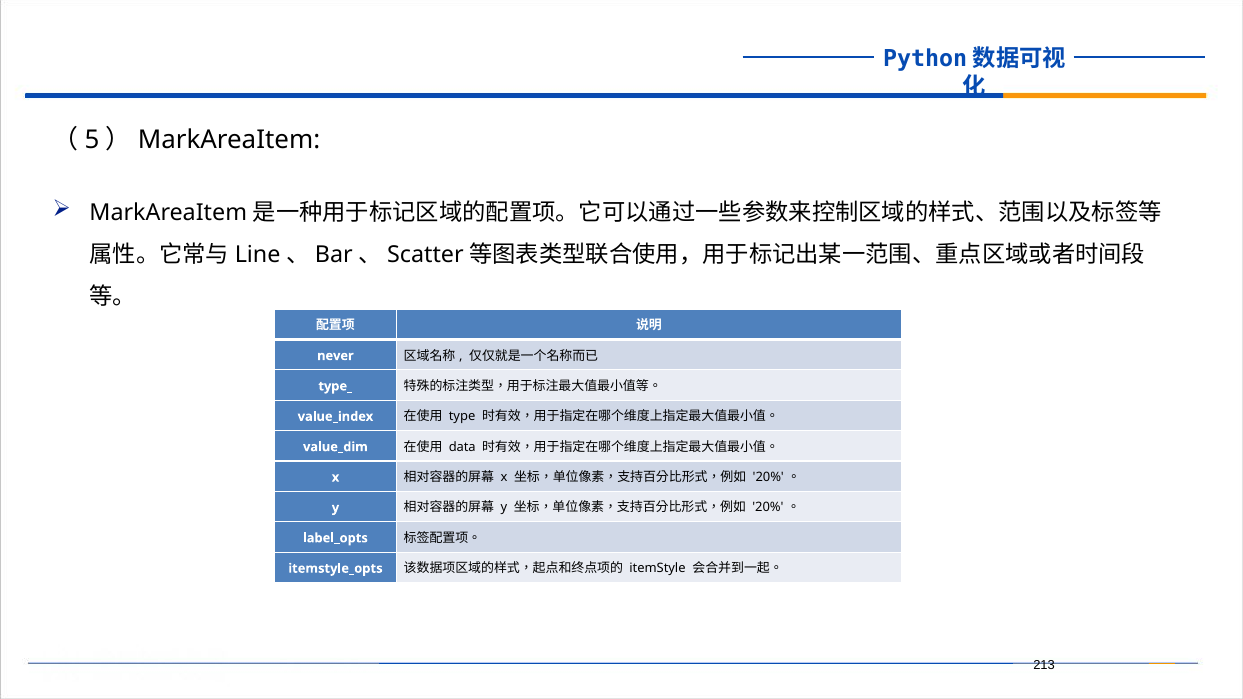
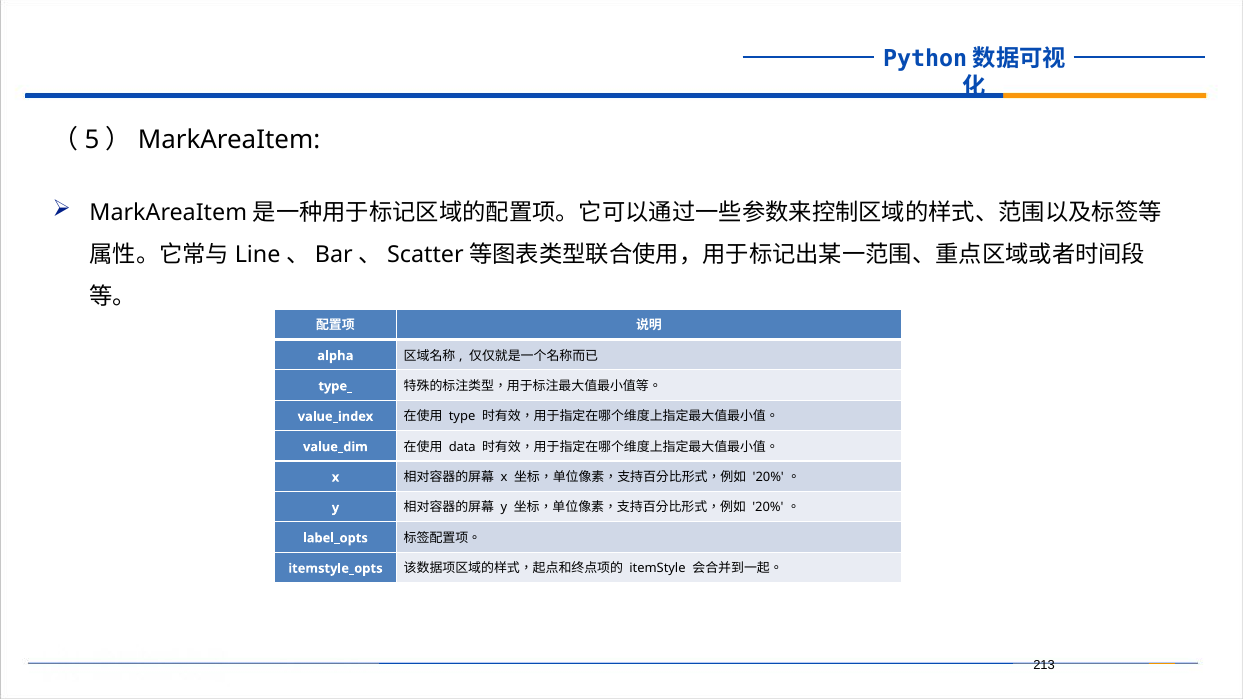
never: never -> alpha (335, 356)
